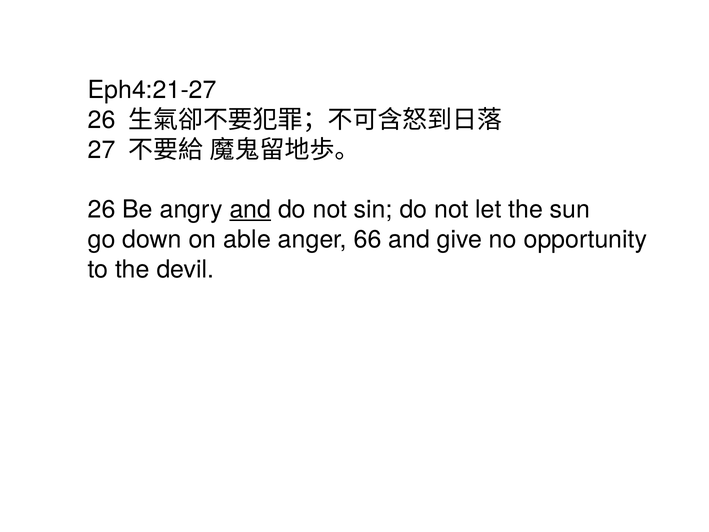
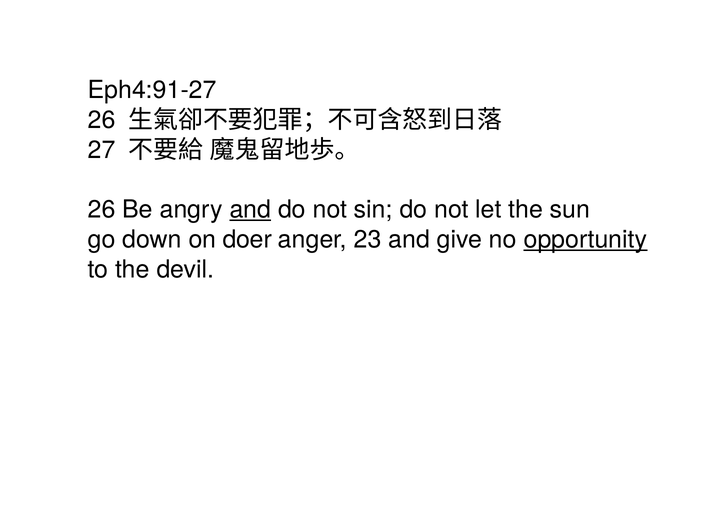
Eph4:21-27: Eph4:21-27 -> Eph4:91-27 (152, 90)
able: able -> doer (247, 239)
66: 66 -> 23 (368, 239)
opportunity underline: none -> present (586, 239)
